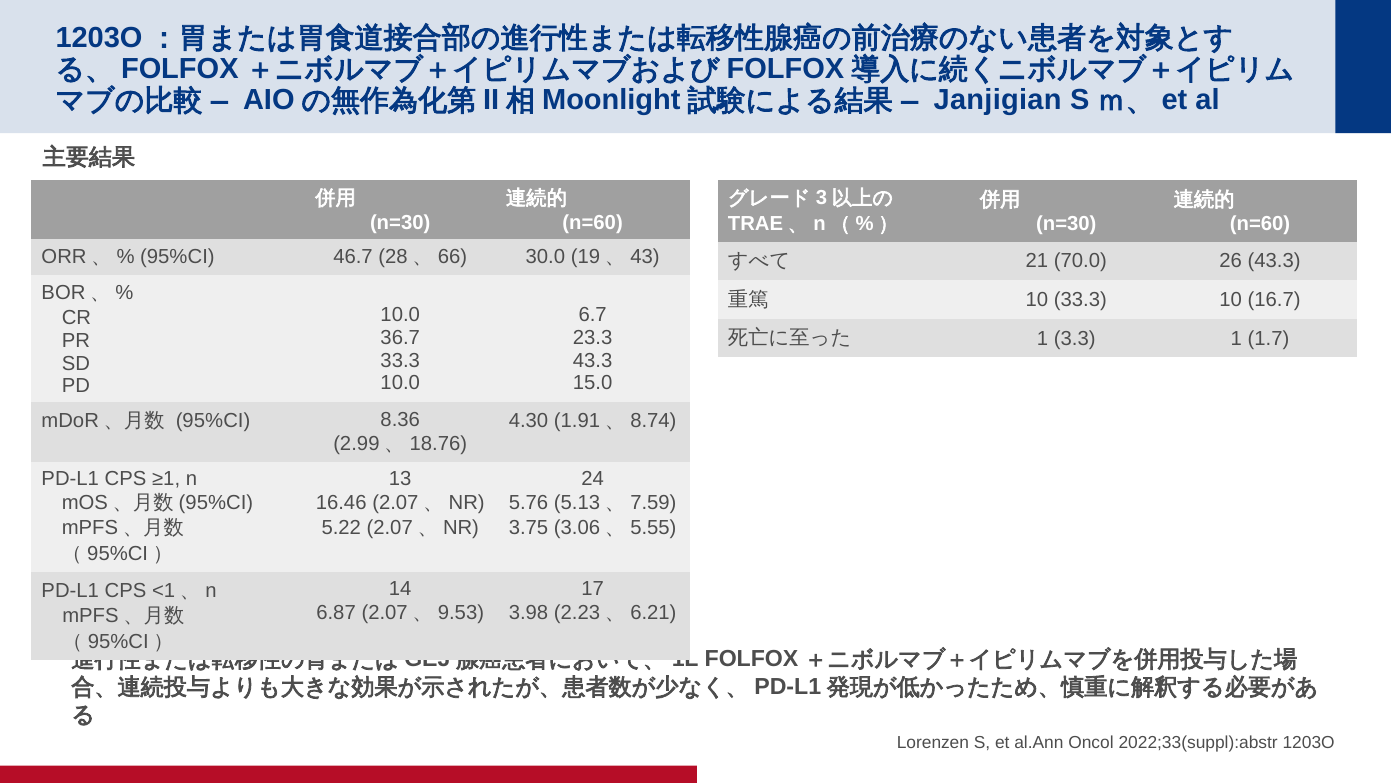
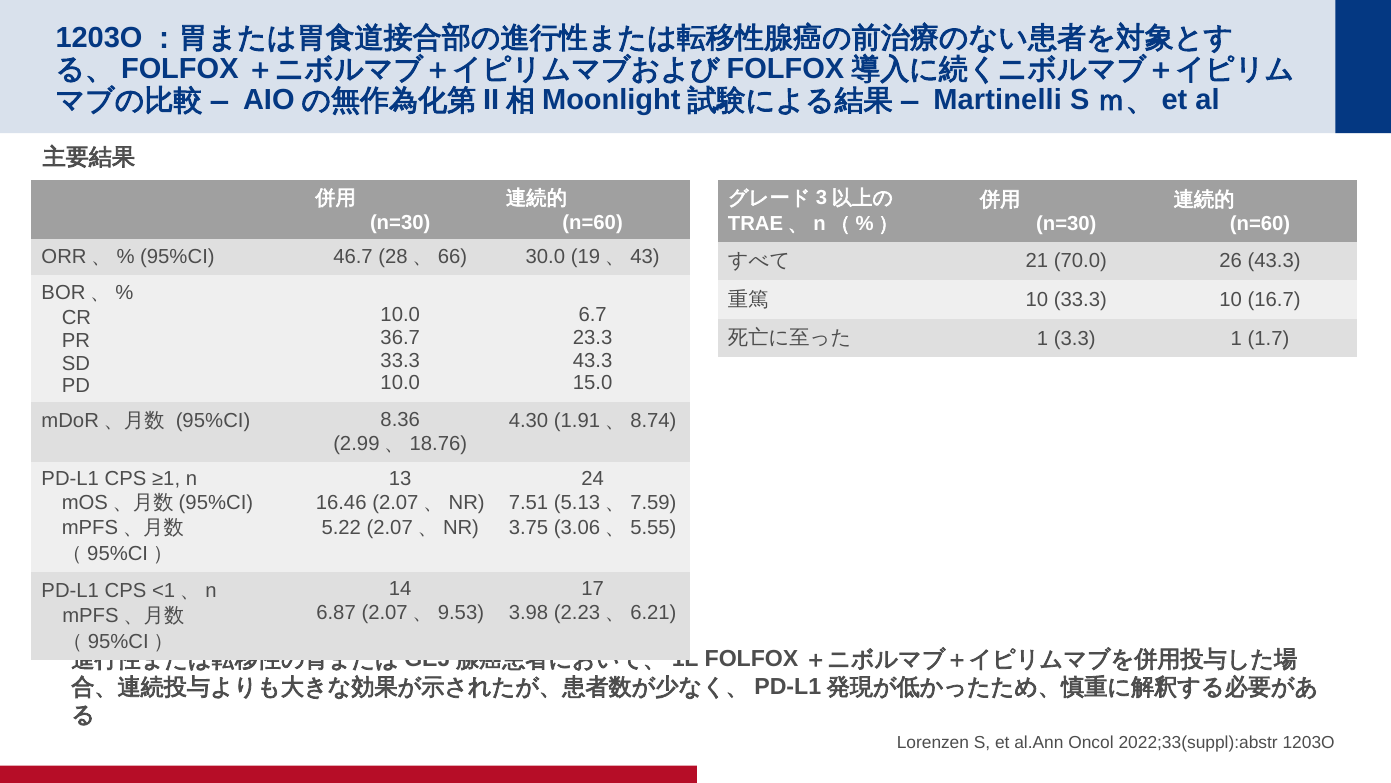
Janjigian: Janjigian -> Martinelli (998, 100)
5.76: 5.76 -> 7.51 (529, 502)
